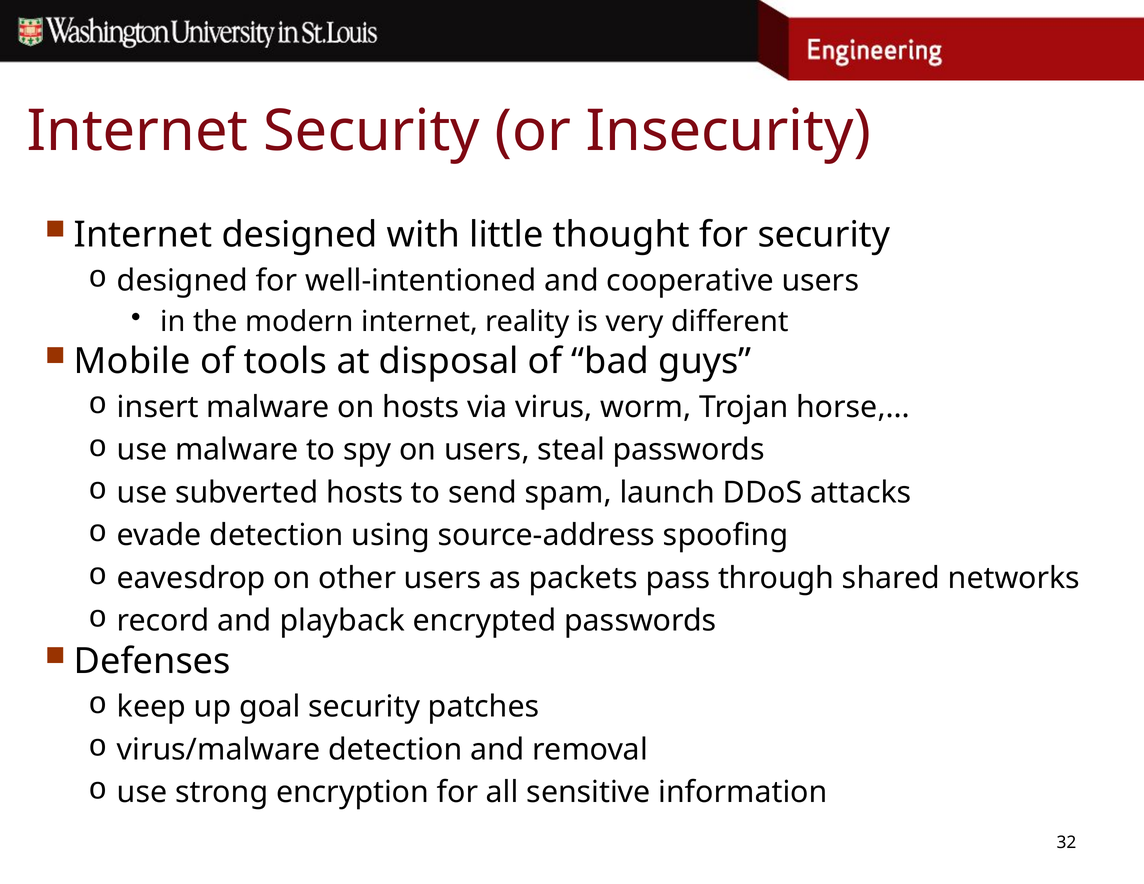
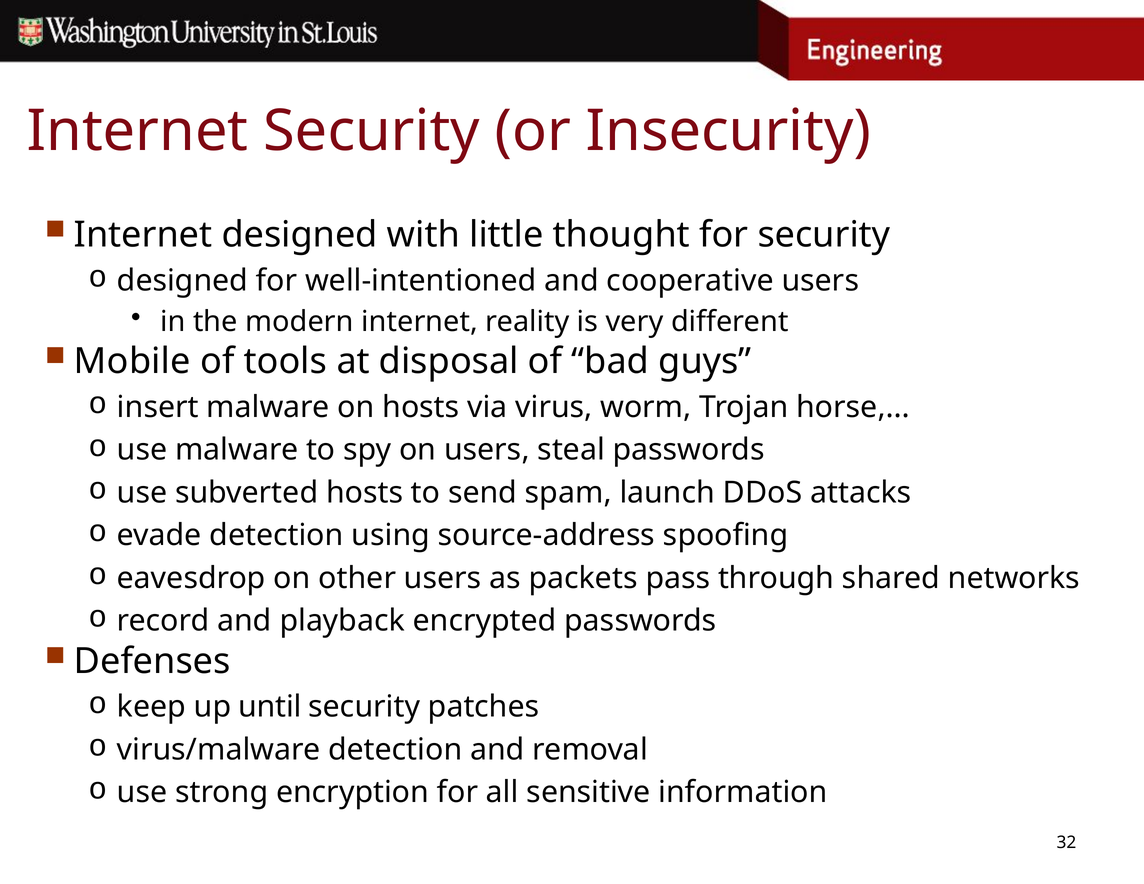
goal: goal -> until (270, 707)
